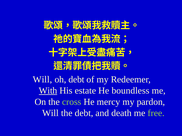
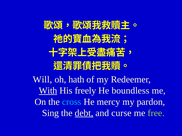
oh debt: debt -> hath (76, 80)
estate: estate -> freely (85, 91)
cross colour: light green -> light blue (72, 102)
Will: Will -> Sing (50, 113)
debt underline: none -> present (84, 113)
death: death -> curse (121, 113)
